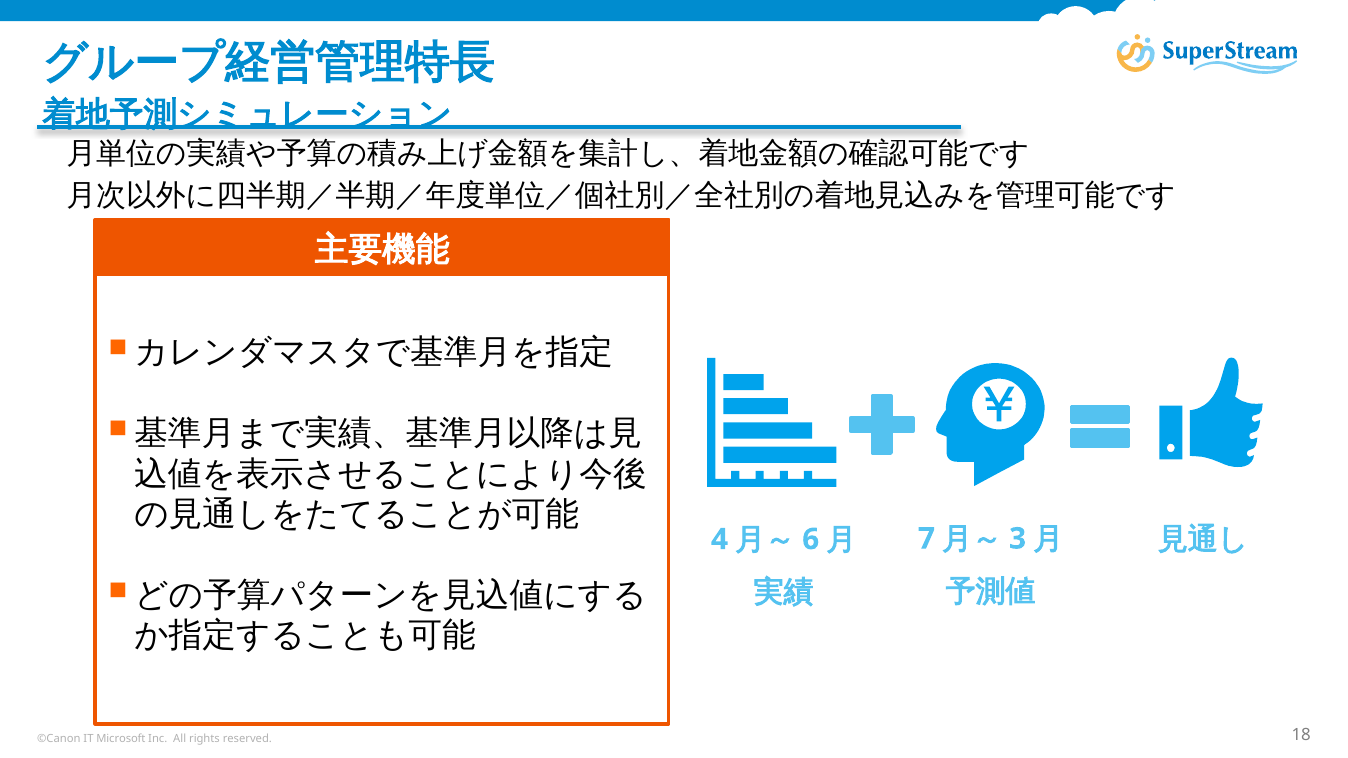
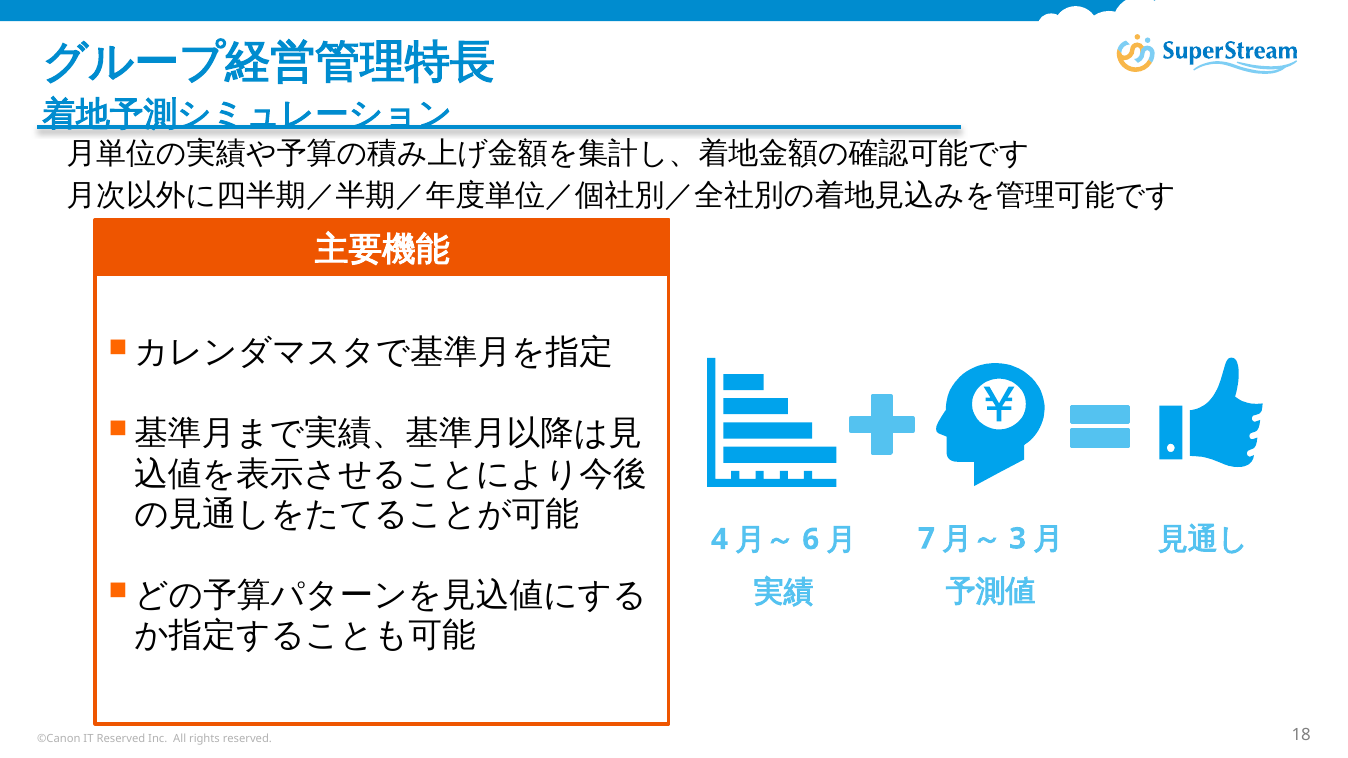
IT Microsoft: Microsoft -> Reserved (121, 739)
